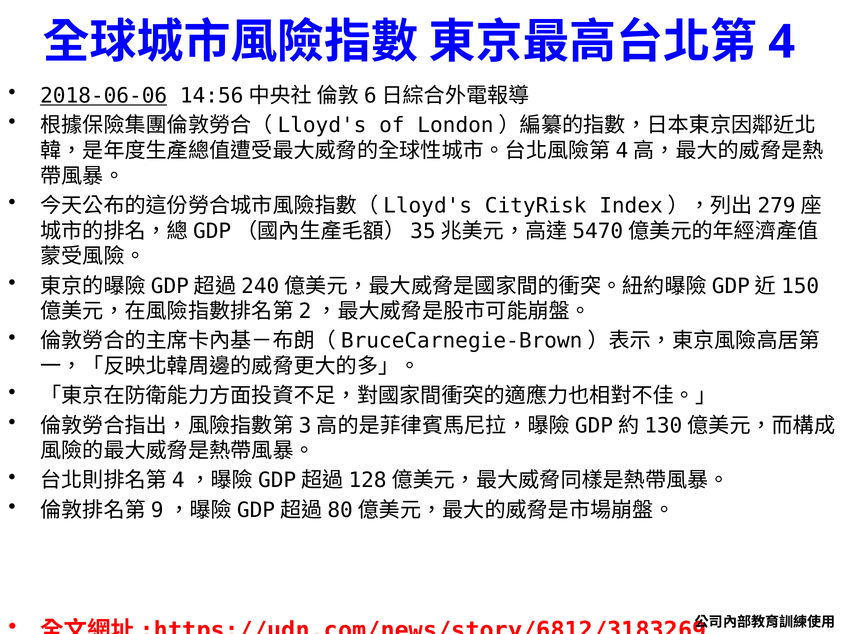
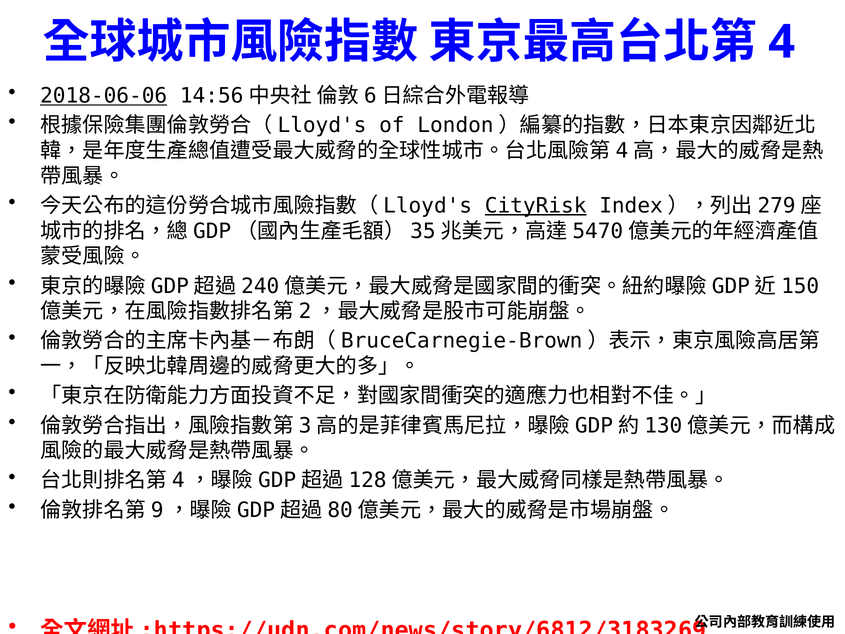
CityRisk underline: none -> present (536, 206)
